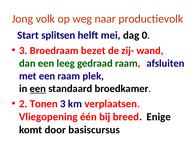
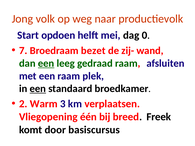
splitsen: splitsen -> opdoen (58, 35)
3: 3 -> 7 (23, 51)
een underline: none -> present (46, 63)
Tonen: Tonen -> Warm (44, 104)
Enige: Enige -> Freek (159, 117)
